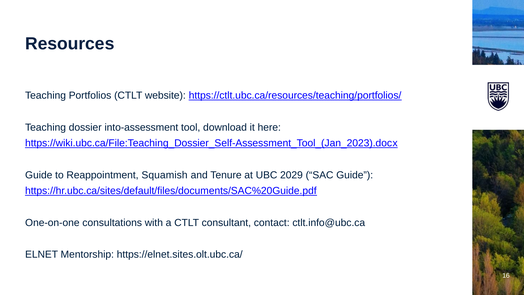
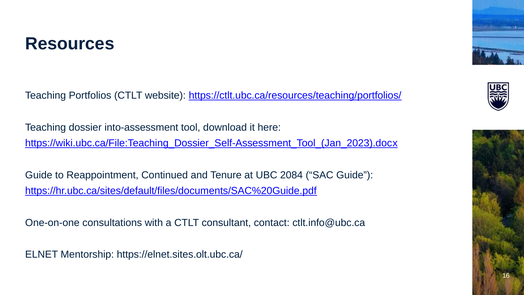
Squamish: Squamish -> Continued (165, 175)
2029: 2029 -> 2084 (291, 175)
